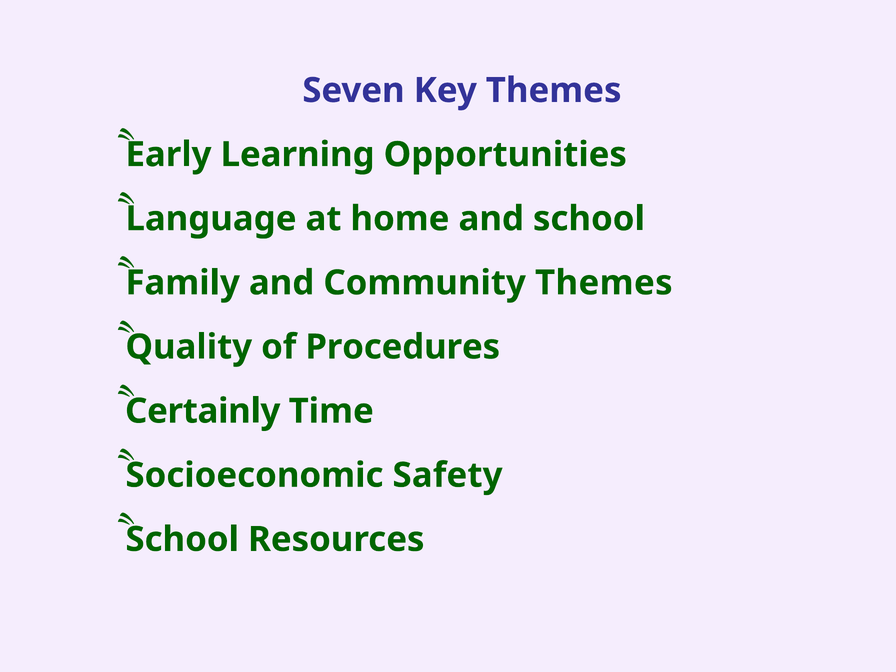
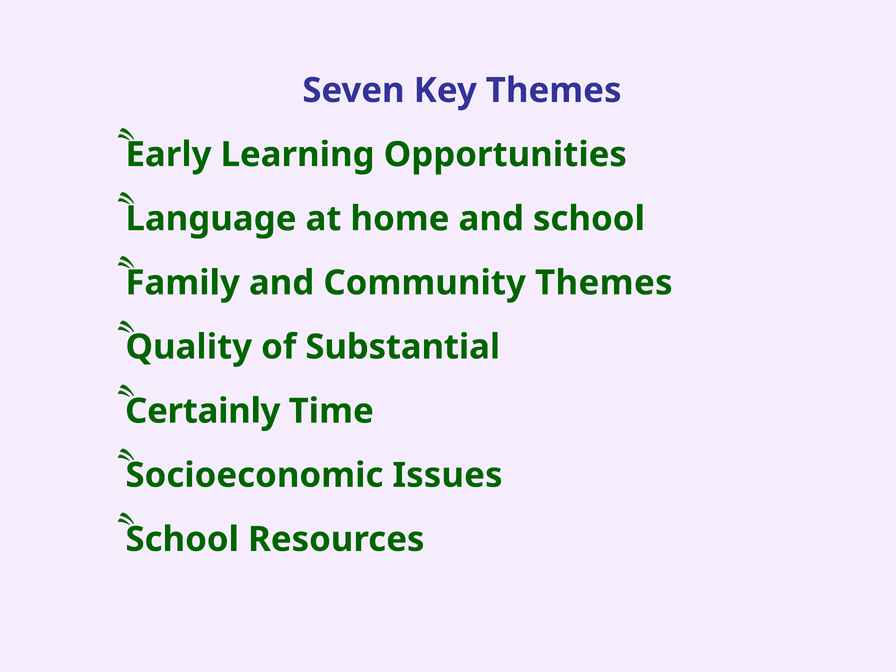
Procedures: Procedures -> Substantial (403, 347)
Safety: Safety -> Issues (448, 475)
